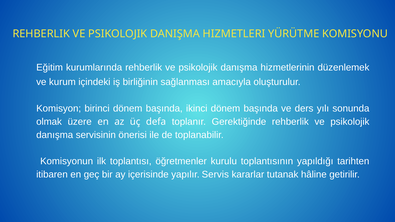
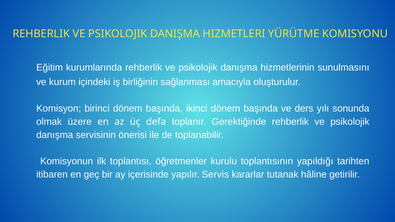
düzenlemek: düzenlemek -> sunulmasını (343, 67)
